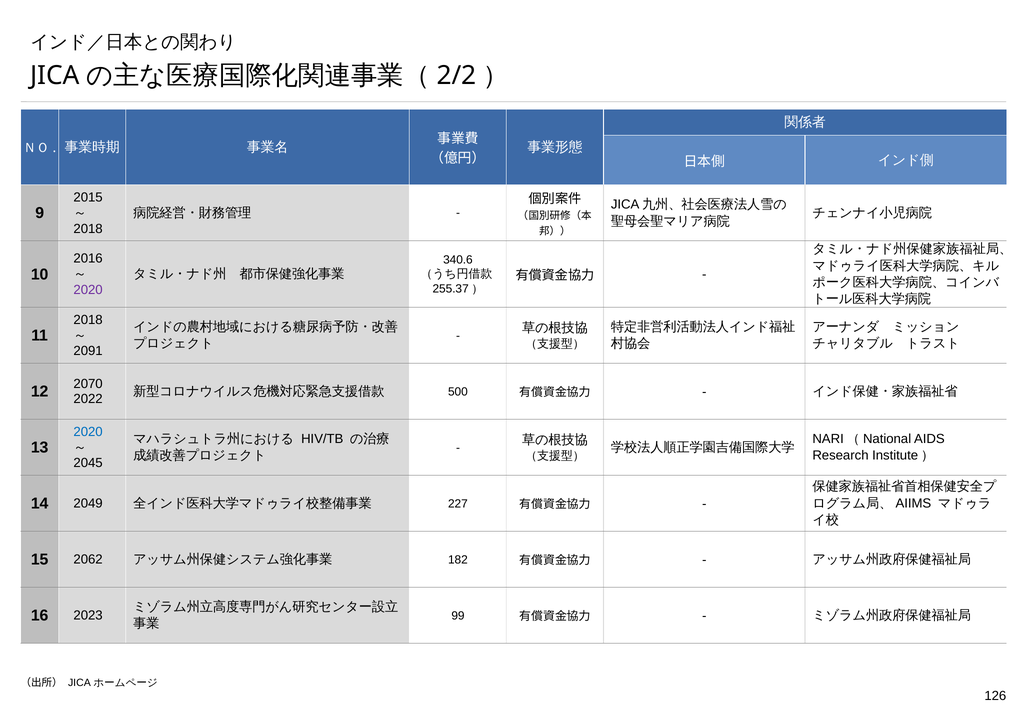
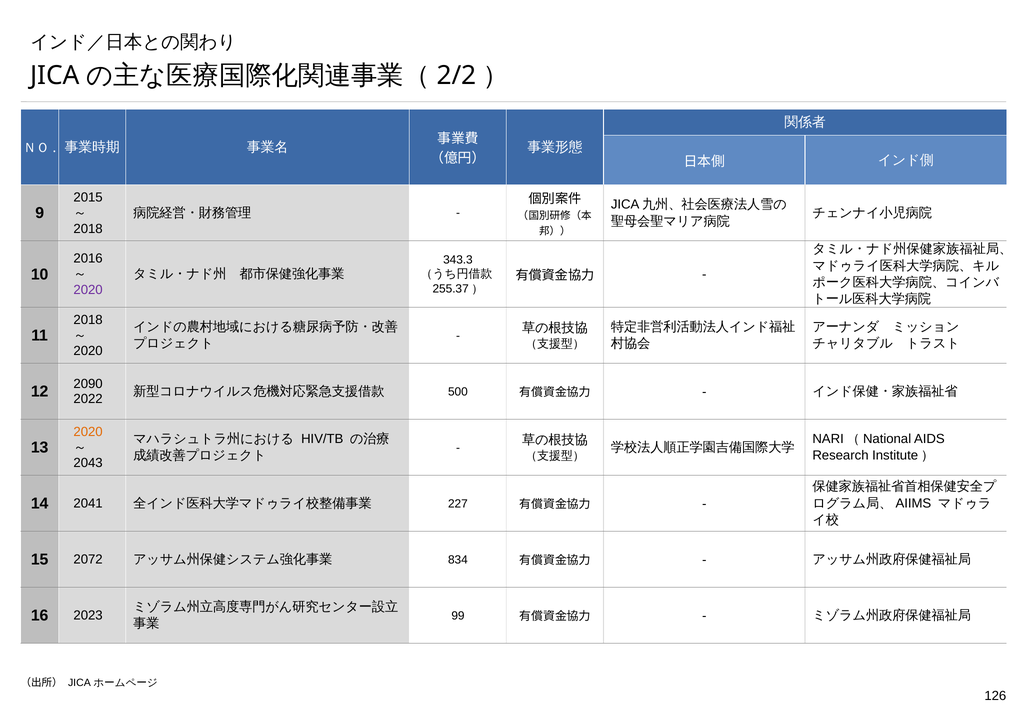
340.6: 340.6 -> 343.3 (458, 260)
2091: 2091 -> 2020 (88, 351)
2070: 2070 -> 2090 (88, 384)
2020 colour: blue -> orange (88, 432)
2045: 2045 -> 2043 (88, 463)
2049: 2049 -> 2041 (88, 503)
2062: 2062 -> 2072 (88, 559)
182: 182 -> 834 (458, 560)
